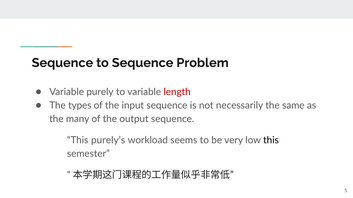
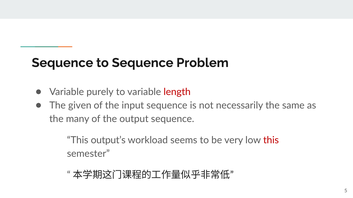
types: types -> given (80, 106)
purely’s: purely’s -> output’s (108, 141)
this colour: black -> red (271, 141)
